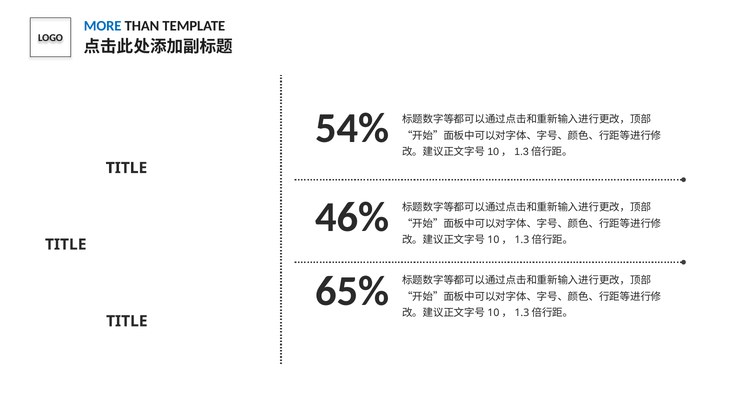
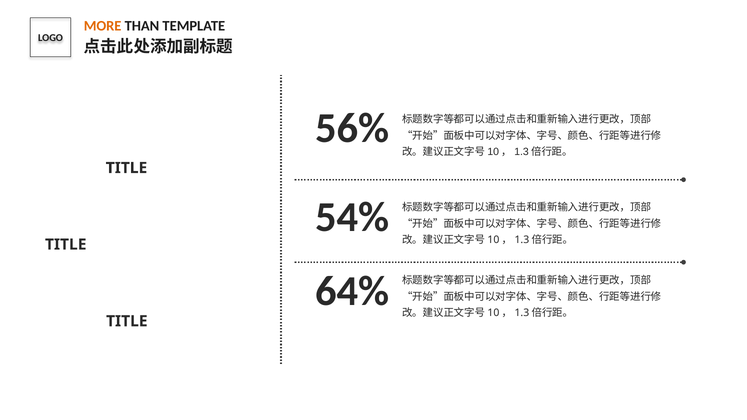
MORE colour: blue -> orange (103, 26)
54%: 54% -> 56% (352, 128)
46%: 46% -> 54% (352, 217)
65%: 65% -> 64% (352, 291)
